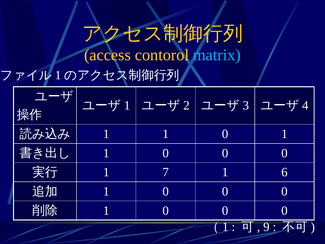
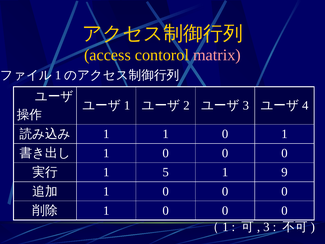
matrix colour: light blue -> pink (217, 55)
7: 7 -> 5 (166, 172)
6: 6 -> 9 (284, 172)
9: 9 -> 3 (266, 227)
